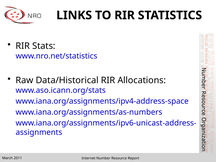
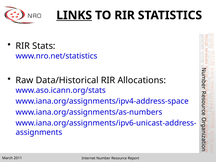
LINKS underline: none -> present (74, 15)
